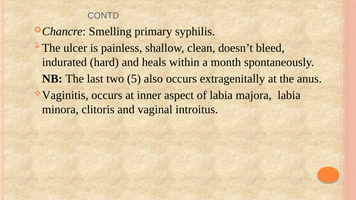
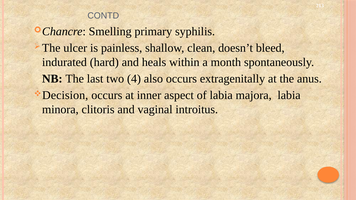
5: 5 -> 4 (134, 79)
Vaginitis: Vaginitis -> Decision (65, 95)
